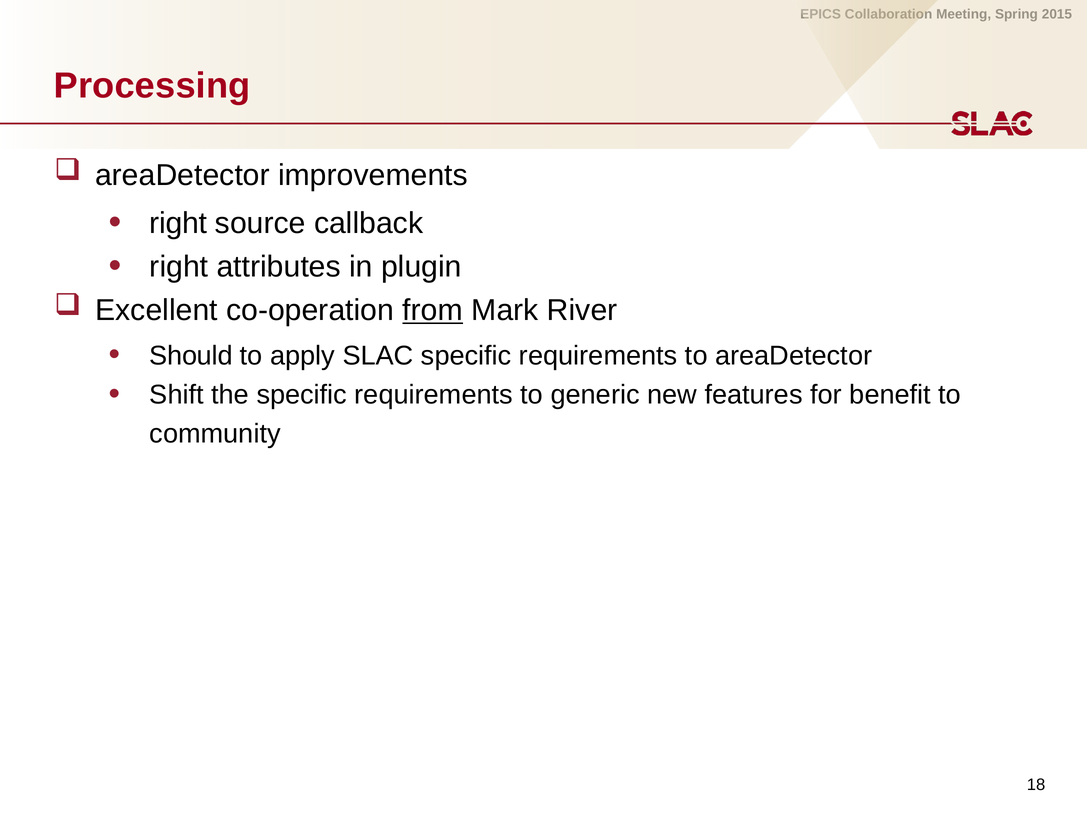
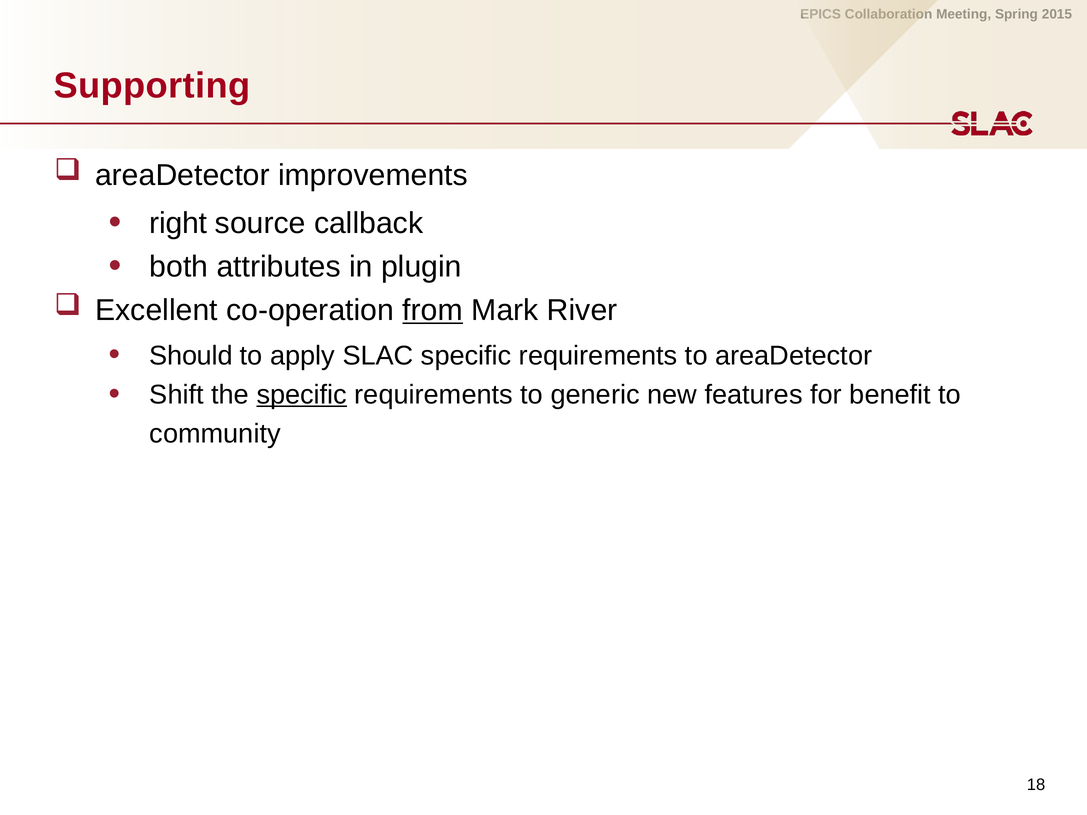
Processing: Processing -> Supporting (152, 86)
right: right -> both (179, 267)
specific underline: none -> present (302, 395)
